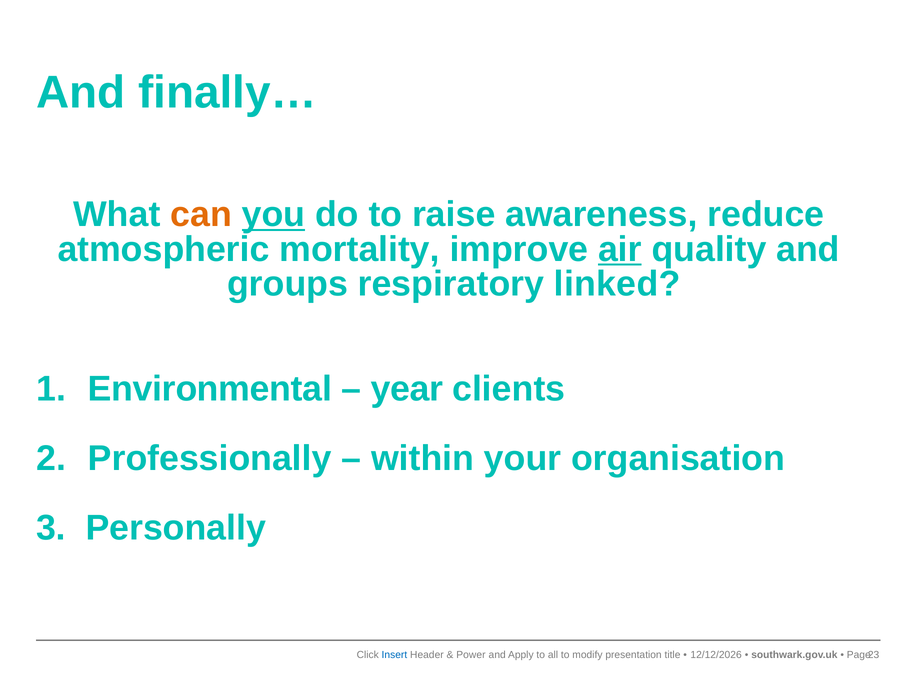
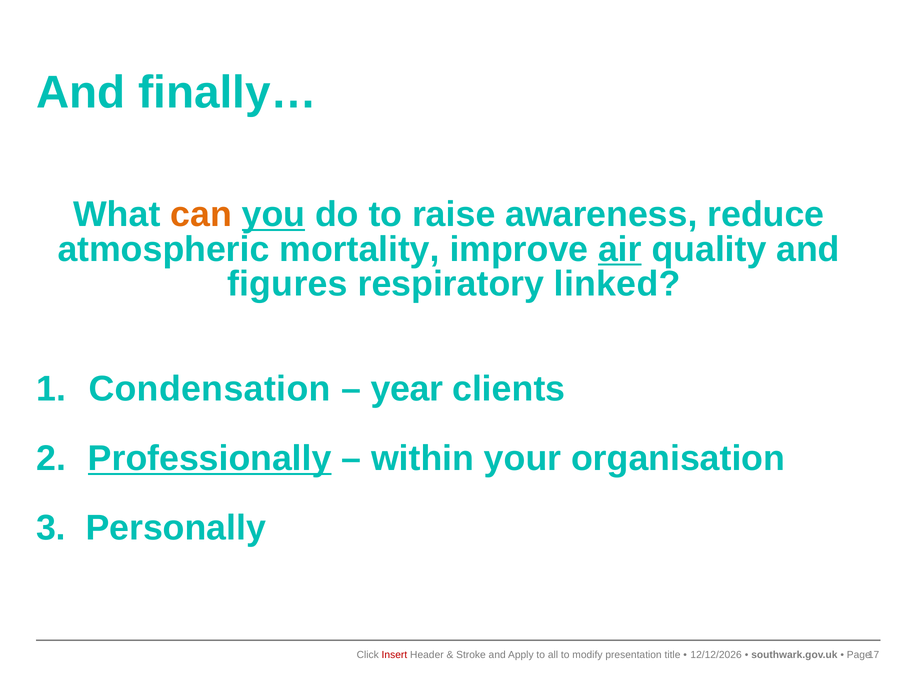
groups: groups -> figures (287, 284)
Environmental: Environmental -> Condensation (210, 389)
Professionally underline: none -> present (210, 459)
Insert colour: blue -> red (394, 655)
Power: Power -> Stroke (471, 655)
23: 23 -> 17 (874, 655)
